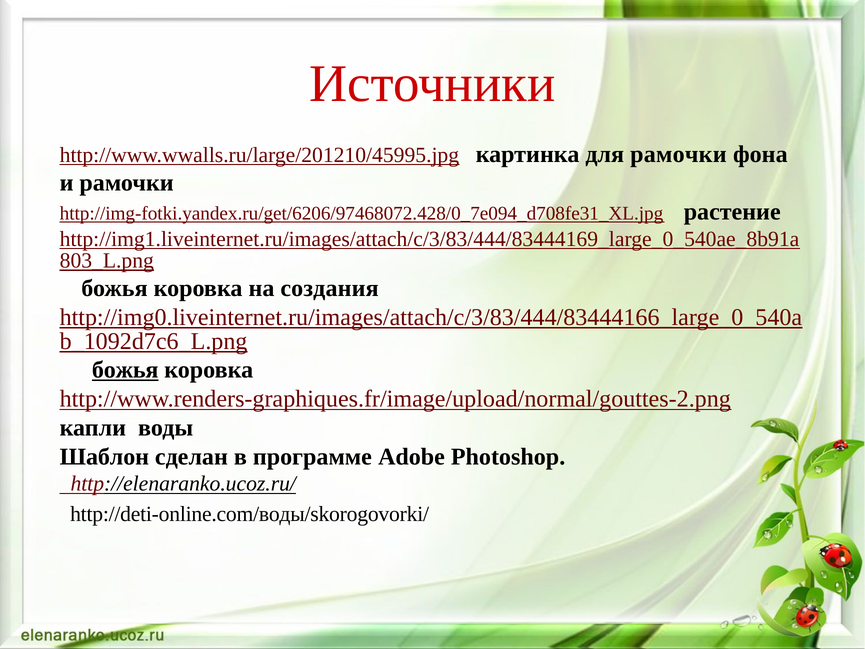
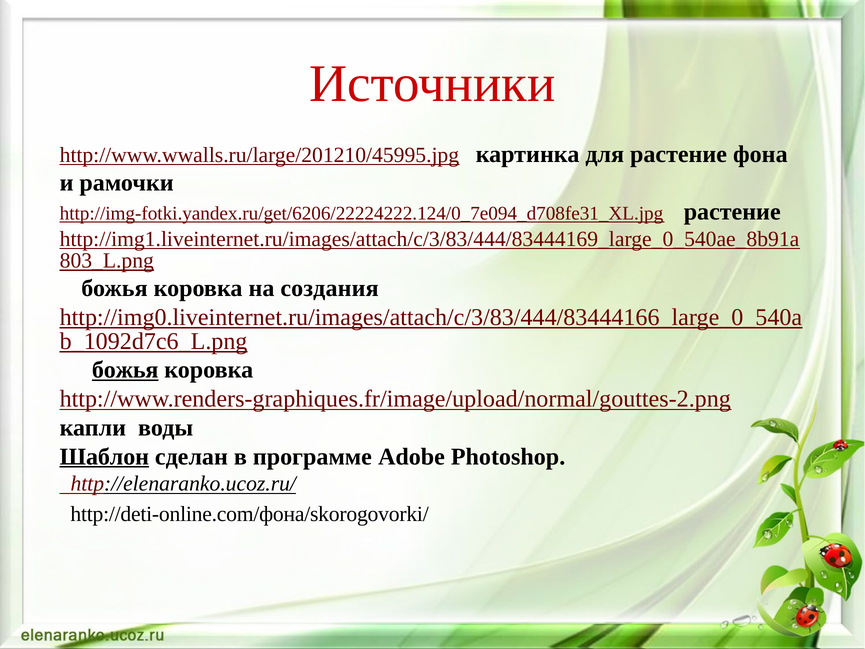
для рамочки: рамочки -> растение (679, 154)
http://img-fotki.yandex.ru/get/6206/97468072.428/0_7e094_d708fe31_XL.jpg: http://img-fotki.yandex.ru/get/6206/97468072.428/0_7e094_d708fe31_XL.jpg -> http://img-fotki.yandex.ru/get/6206/22224222.124/0_7e094_d708fe31_XL.jpg (361, 213)
Шаблон underline: none -> present (104, 456)
http://deti-online.com/воды/skorogovorki/: http://deti-online.com/воды/skorogovorki/ -> http://deti-online.com/фона/skorogovorki/ (250, 514)
